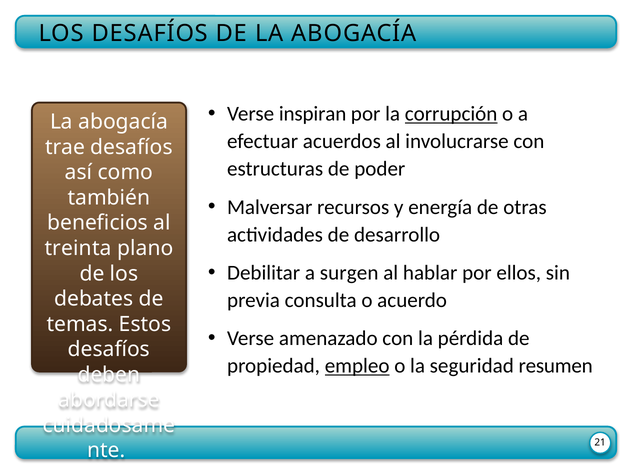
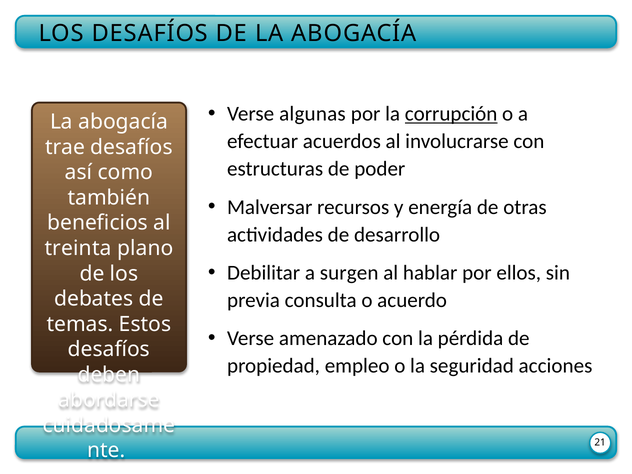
inspiran: inspiran -> algunas (312, 114)
empleo underline: present -> none (357, 366)
resumen: resumen -> acciones (555, 366)
